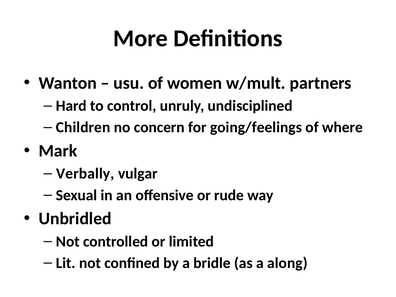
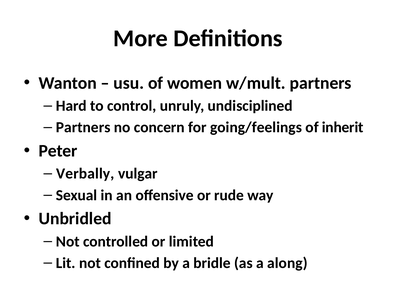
Children: Children -> Partners (83, 127)
where: where -> inherit (343, 127)
Mark: Mark -> Peter (58, 151)
